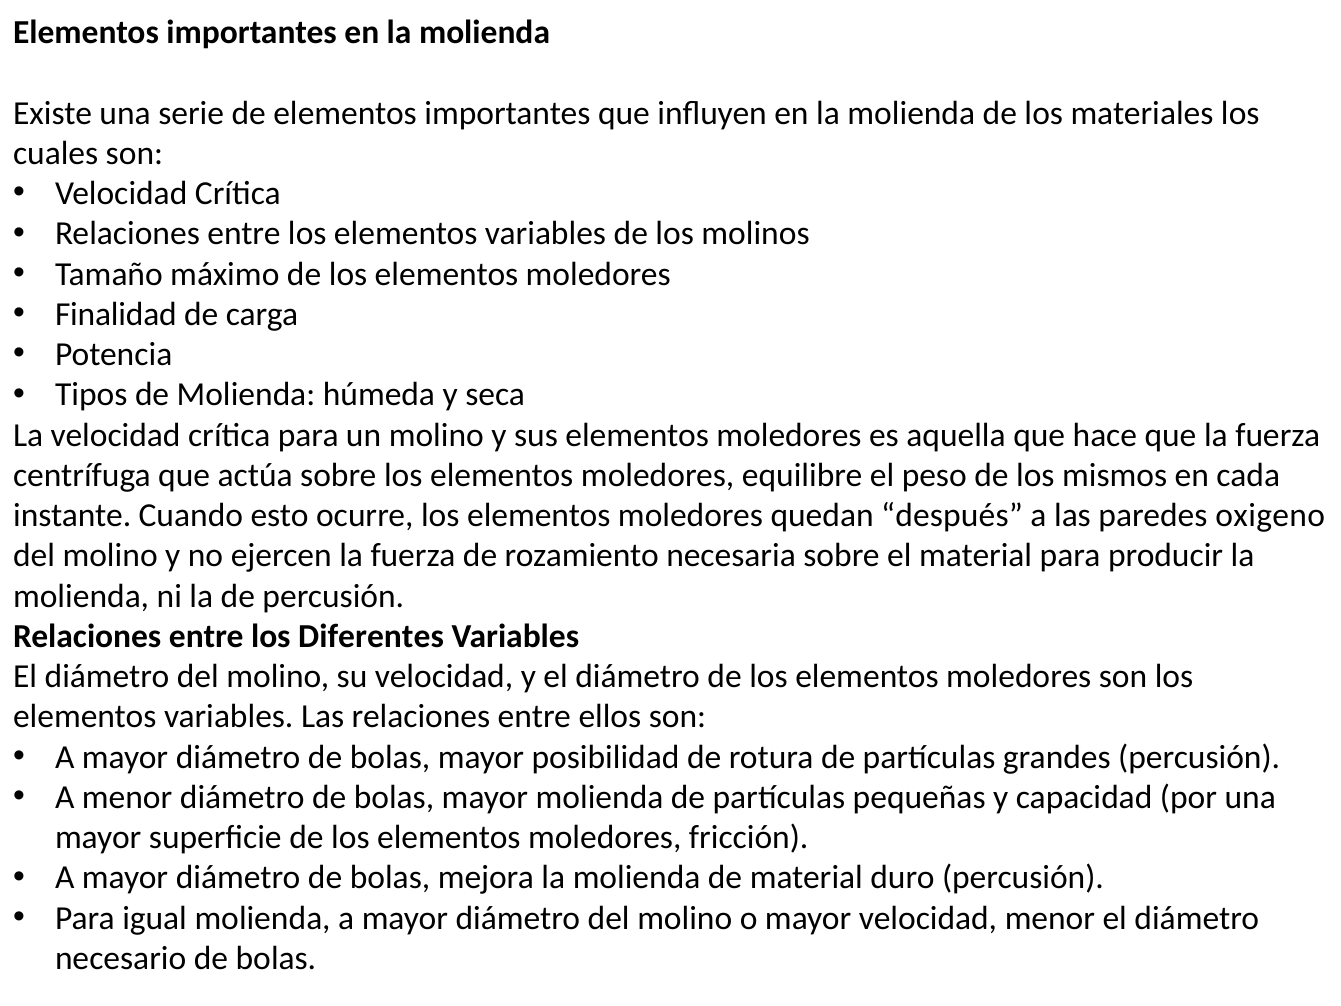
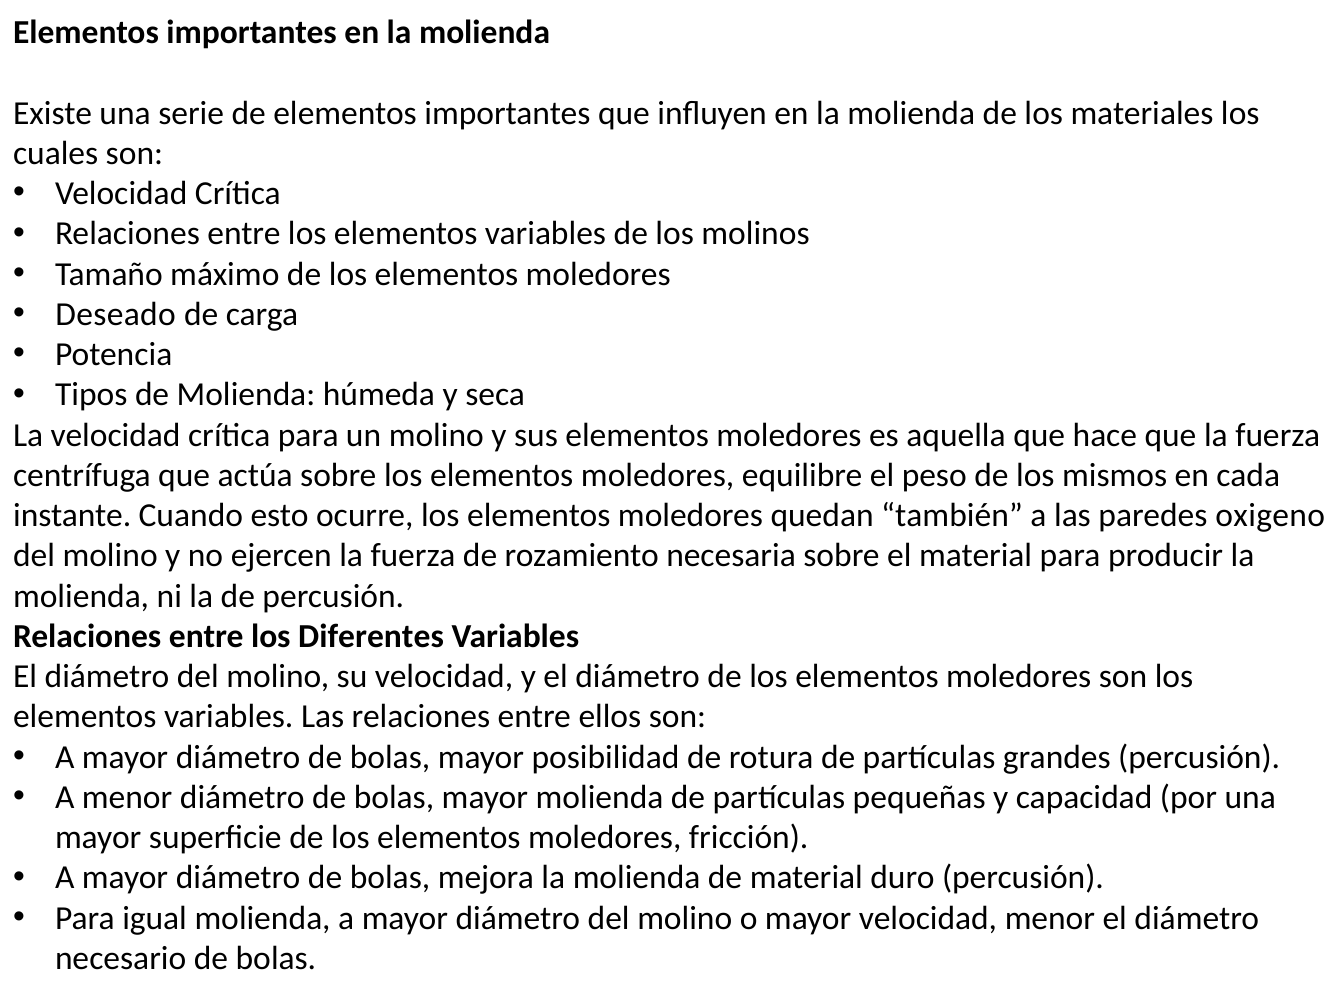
Finalidad: Finalidad -> Deseado (116, 314)
después: después -> también (952, 515)
